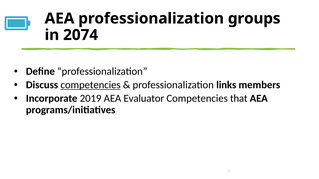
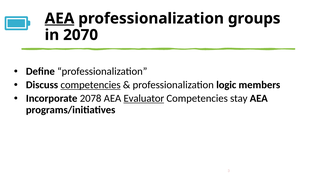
AEA underline: none -> present (60, 19)
2074: 2074 -> 2070 (81, 35)
links: links -> logic (226, 85)
2019: 2019 -> 2078 (91, 99)
Evaluator underline: none -> present (144, 99)
that: that -> stay (239, 99)
